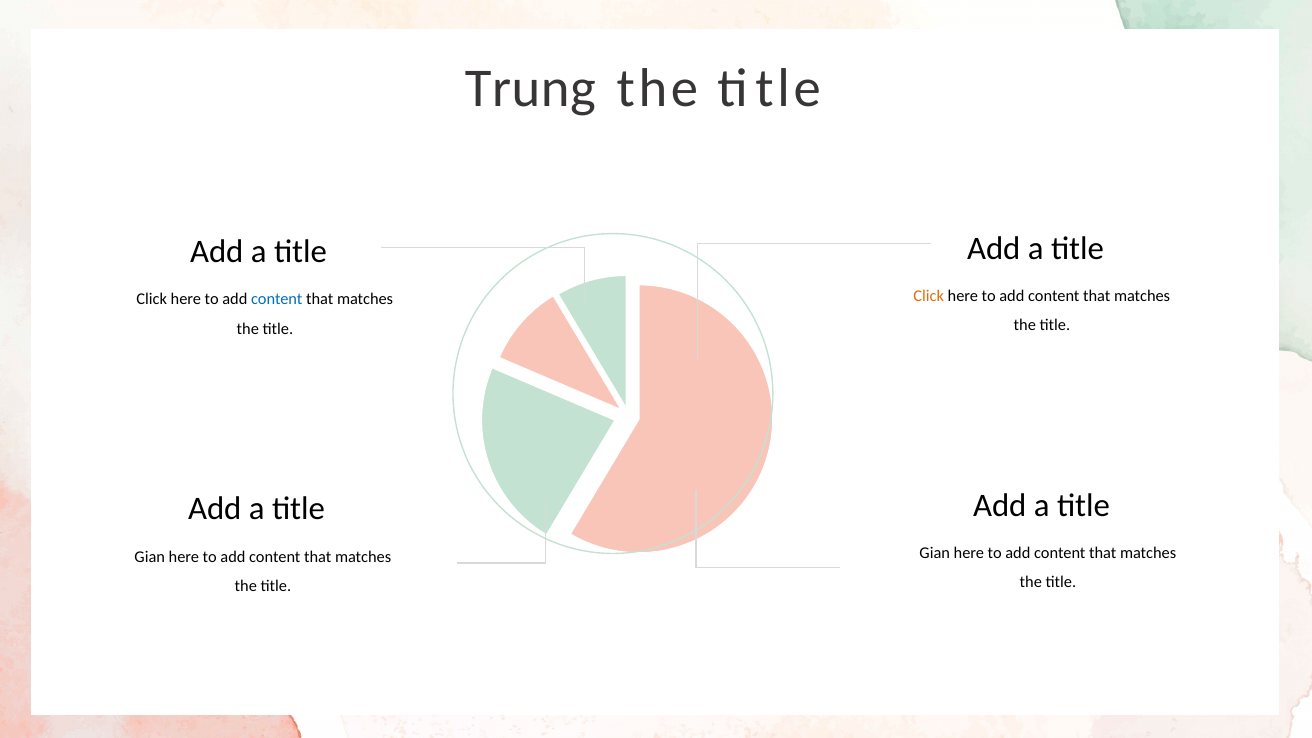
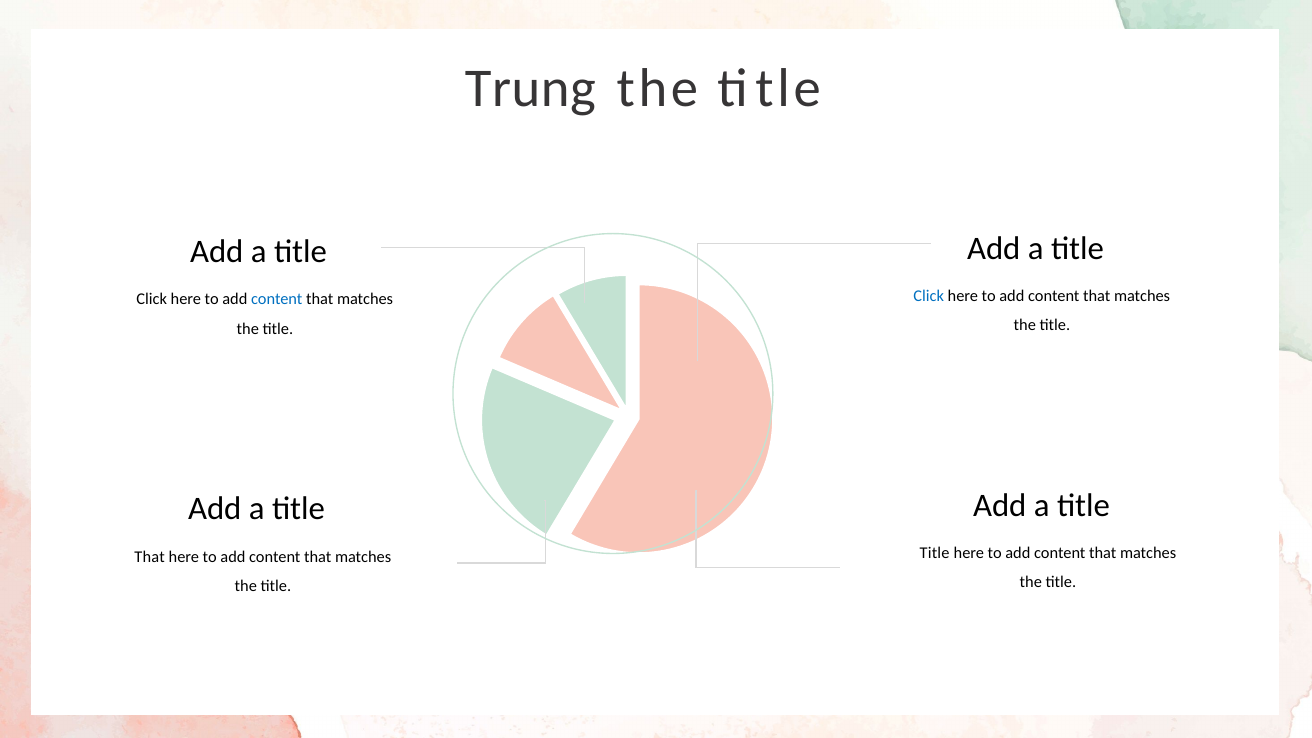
Click colour: orange -> blue (929, 296)
Gian: Gian -> Title (935, 553)
Gian: Gian -> That (150, 557)
